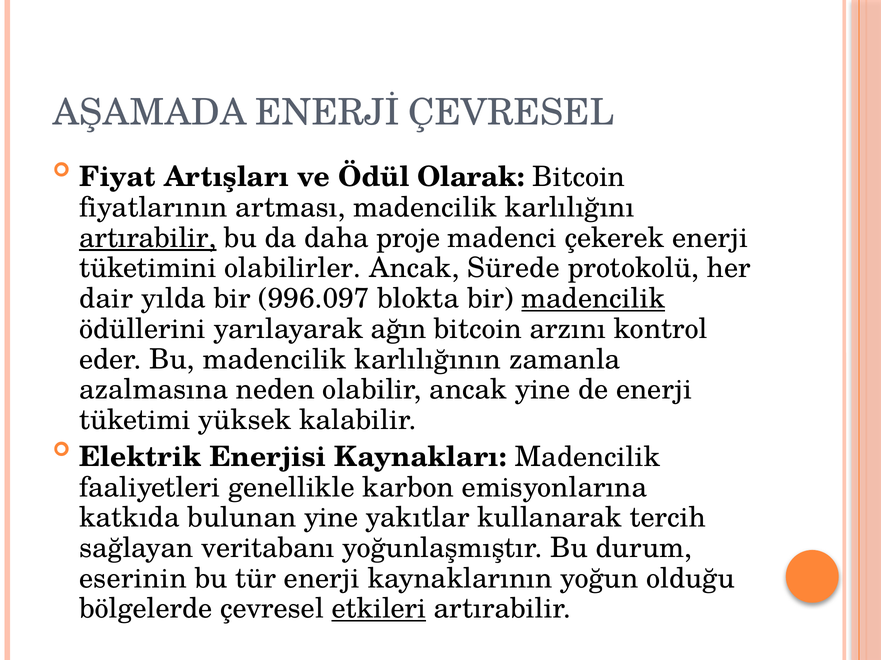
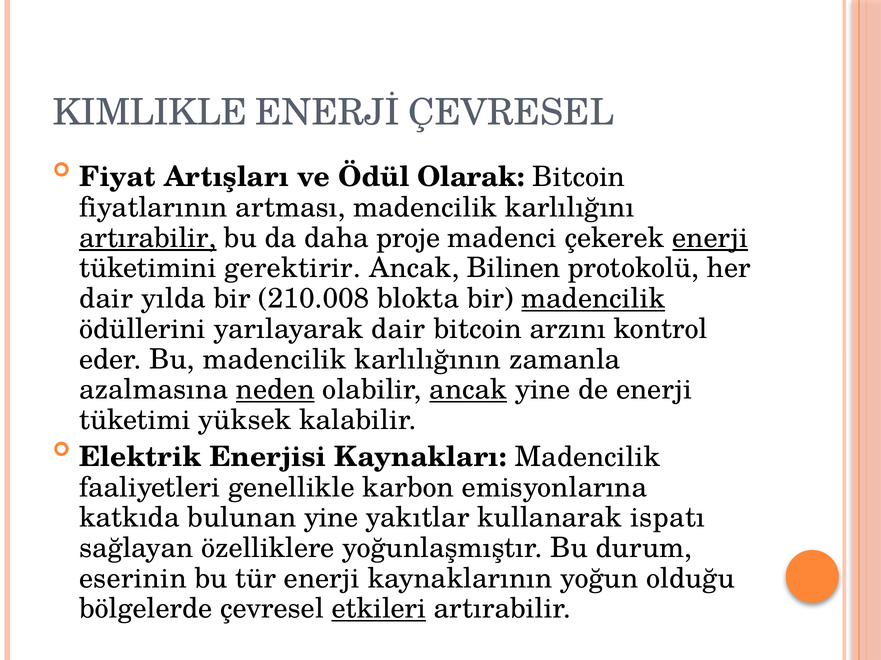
AŞAMADA: AŞAMADA -> KIMLIKLE (150, 113)
enerji underline: none -> present (710, 238)
olabilirler: olabilirler -> gerektirir (293, 269)
Sürede: Sürede -> Bilinen (514, 269)
996.097: 996.097 -> 210.008 (314, 299)
yarılayarak ağın: ağın -> dair (398, 329)
neden underline: none -> present (275, 390)
ancak underline: none -> present (468, 390)
tercih: tercih -> ispatı (668, 518)
veritabanı: veritabanı -> özelliklere (268, 549)
